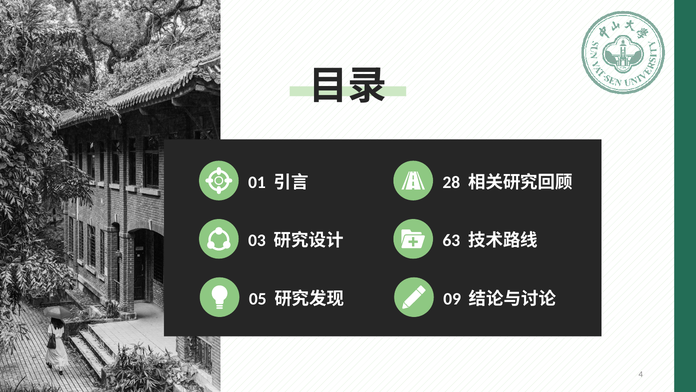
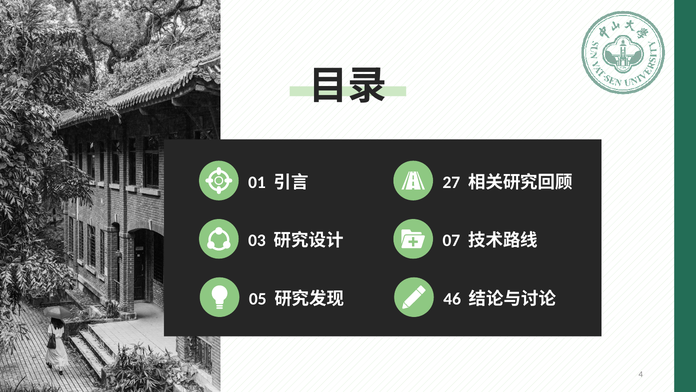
28: 28 -> 27 (451, 182)
63: 63 -> 07 (451, 240)
09: 09 -> 46 (452, 299)
